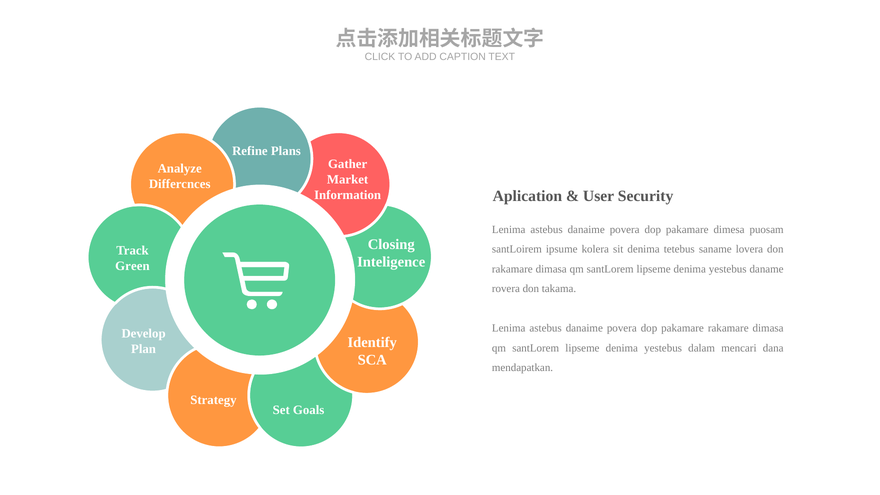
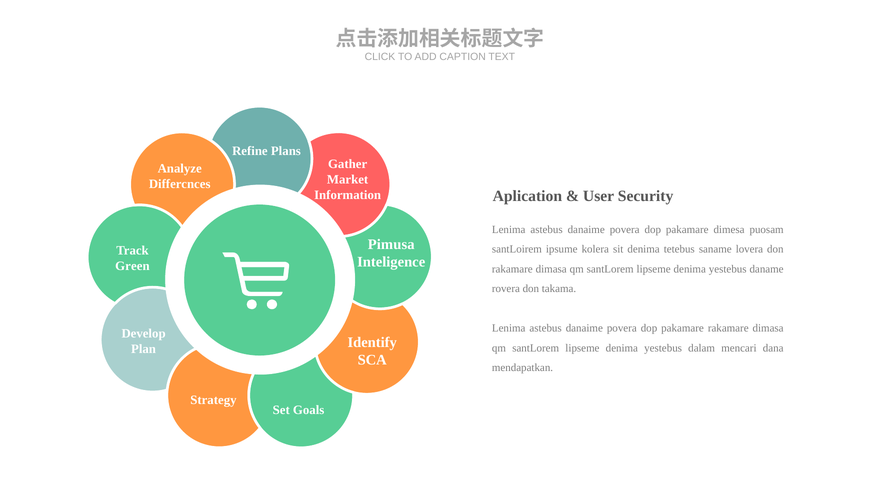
Closing: Closing -> Pimusa (391, 244)
